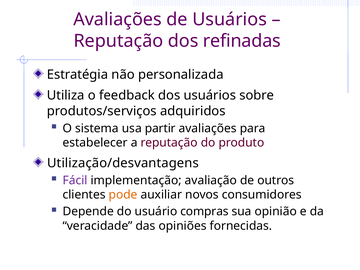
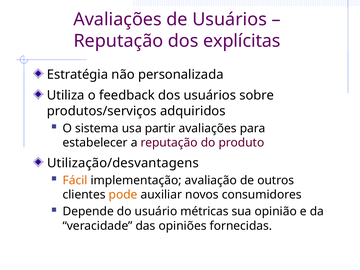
refinadas: refinadas -> explícitas (242, 41)
Fácil colour: purple -> orange (75, 180)
compras: compras -> métricas (204, 212)
